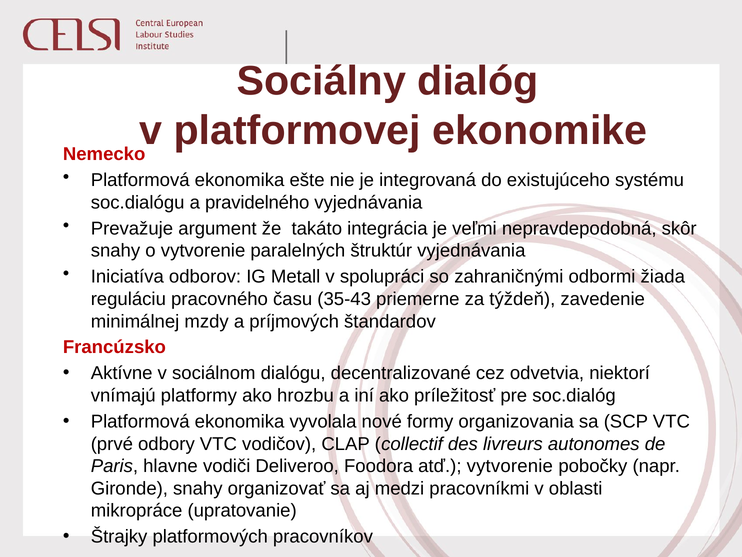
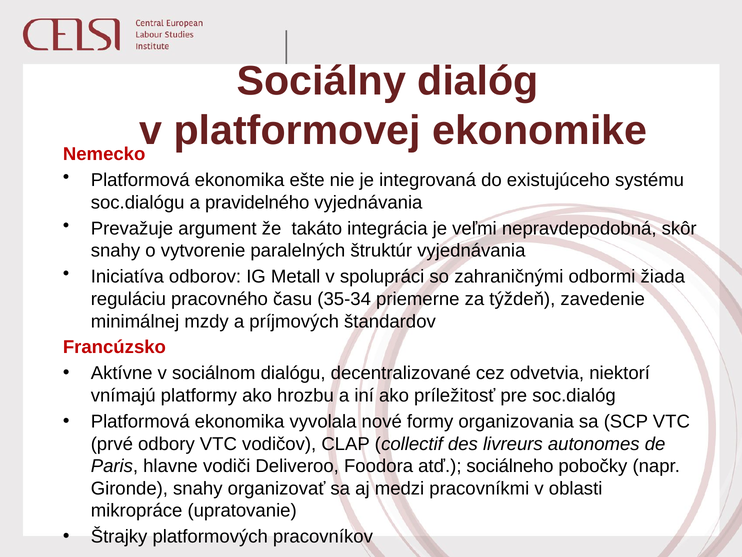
35-43: 35-43 -> 35-34 (344, 299)
atď vytvorenie: vytvorenie -> sociálneho (510, 466)
